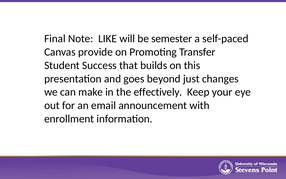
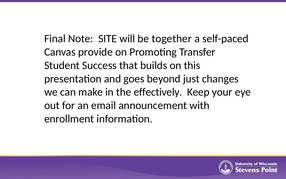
LIKE: LIKE -> SITE (108, 39)
semester: semester -> together (172, 39)
